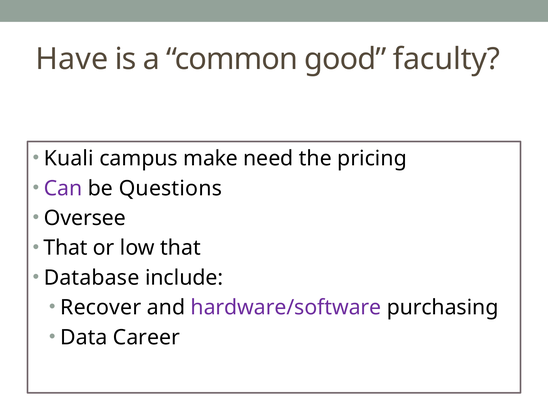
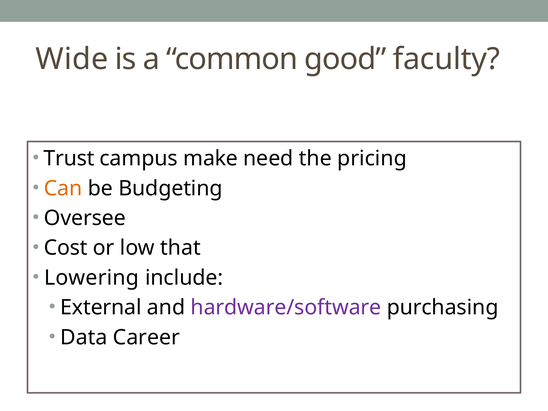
Have: Have -> Wide (72, 59)
Kuali: Kuali -> Trust (69, 159)
Can colour: purple -> orange (63, 188)
Questions: Questions -> Budgeting (171, 188)
That: That -> Cost (66, 248)
Database: Database -> Lowering (92, 278)
Recover: Recover -> External (101, 308)
